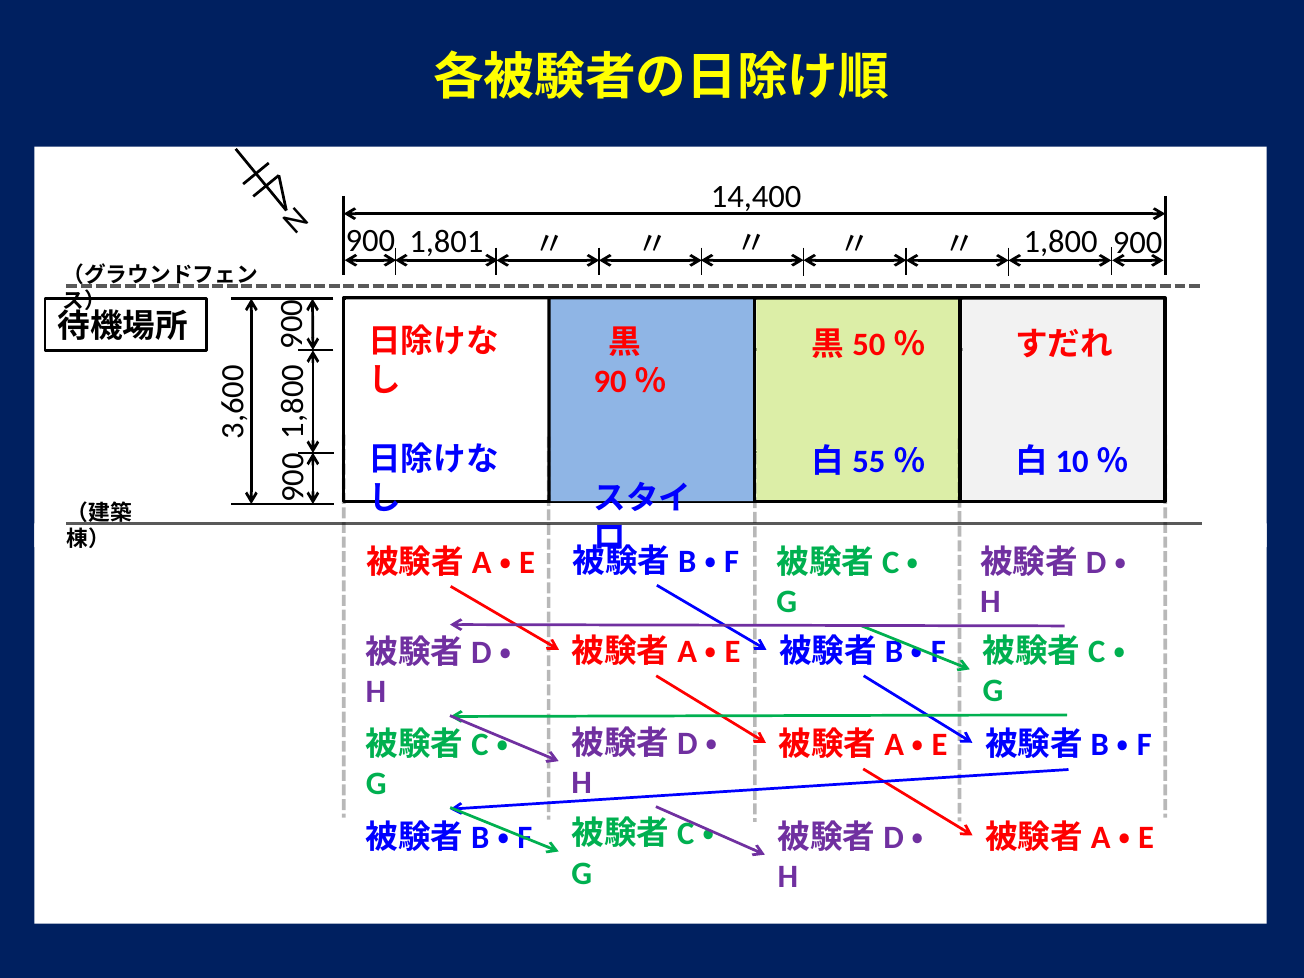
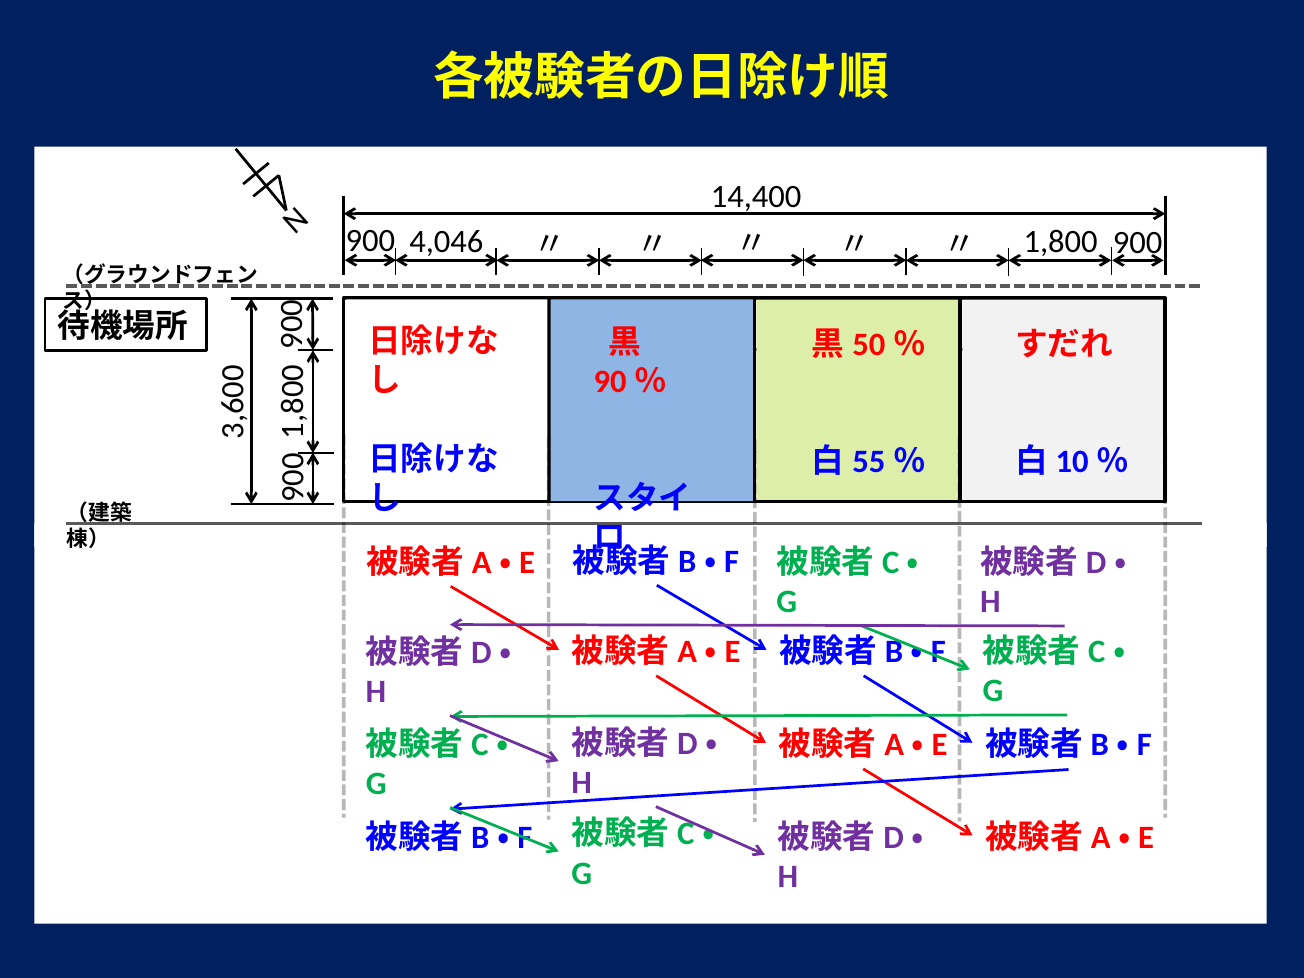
1,801: 1,801 -> 4,046 (446, 242)
